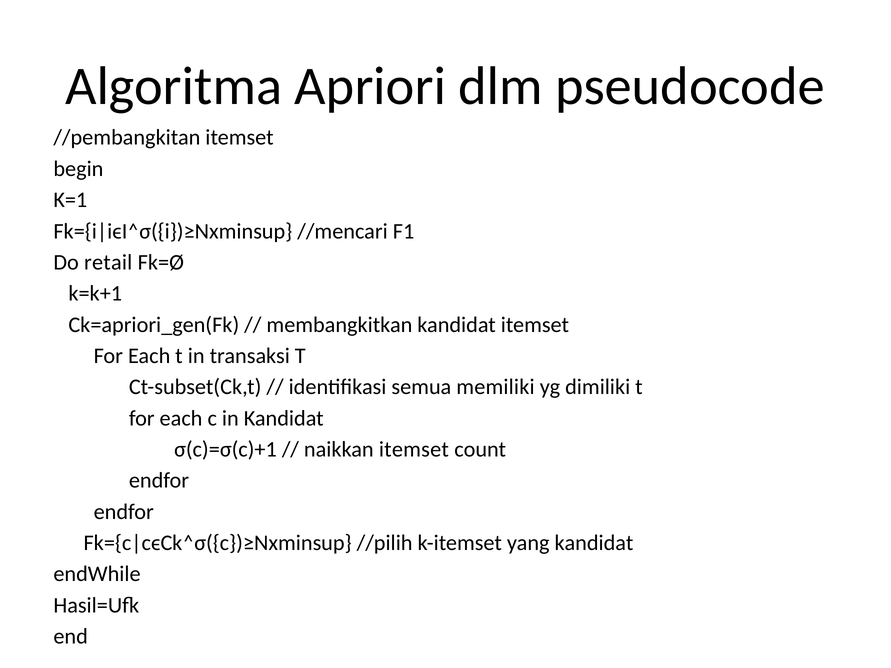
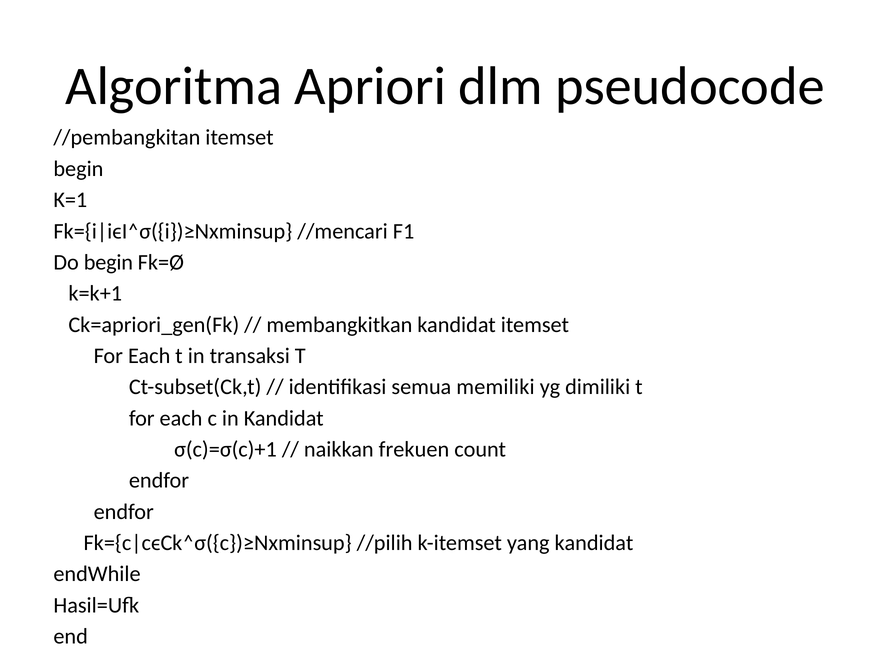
Do retail: retail -> begin (108, 262)
naikkan itemset: itemset -> frekuen (414, 450)
